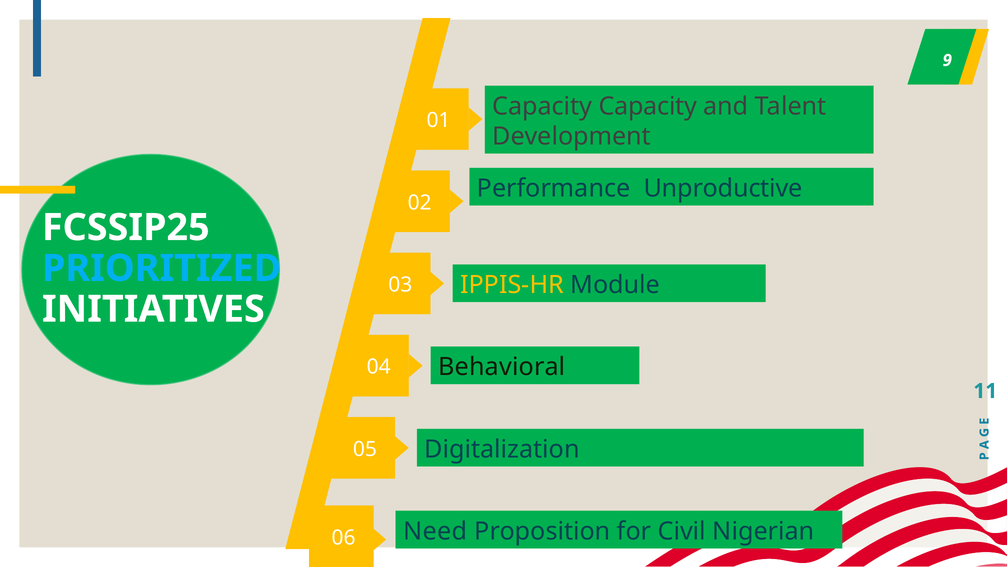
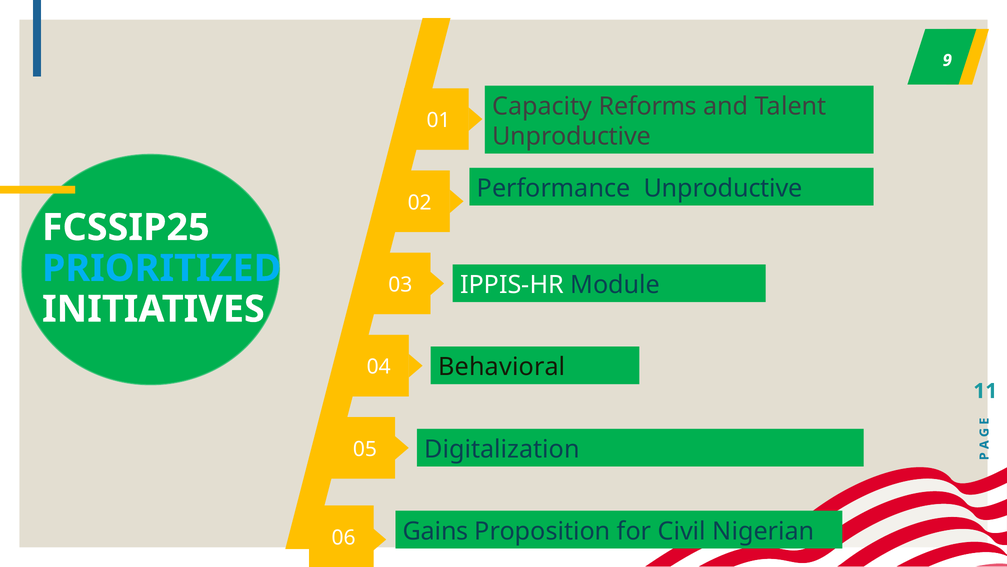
Capacity Capacity: Capacity -> Reforms (648, 106)
Development: Development -> Unproductive (572, 136)
IPPIS-HR colour: yellow -> white (512, 285)
Need: Need -> Gains (436, 531)
